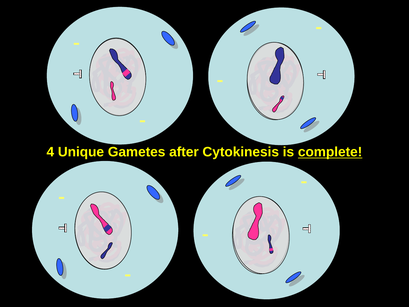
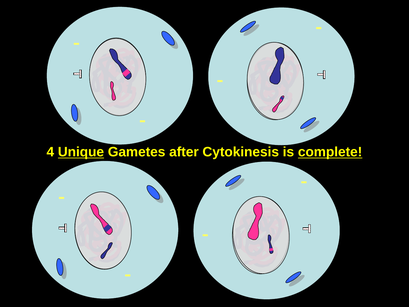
Unique underline: none -> present (81, 152)
